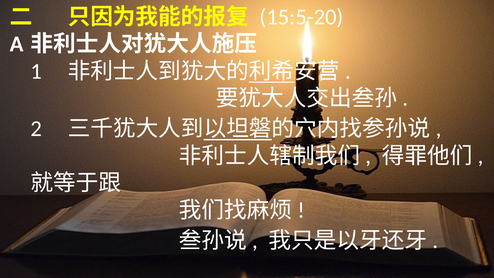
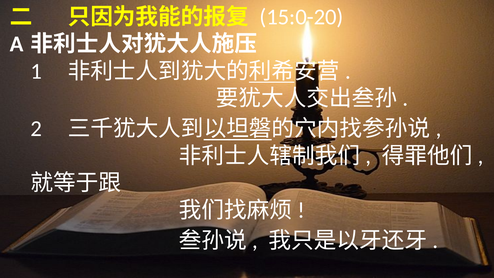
15:5-20: 15:5-20 -> 15:0-20 (302, 17)
